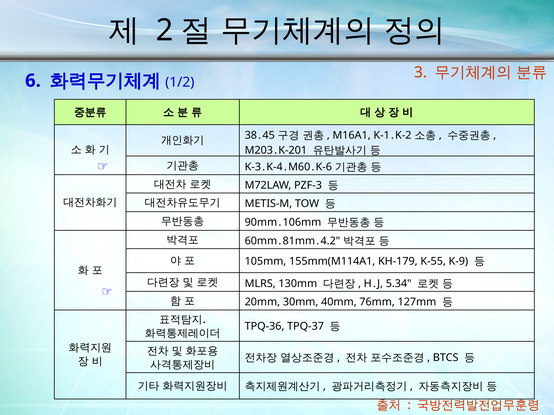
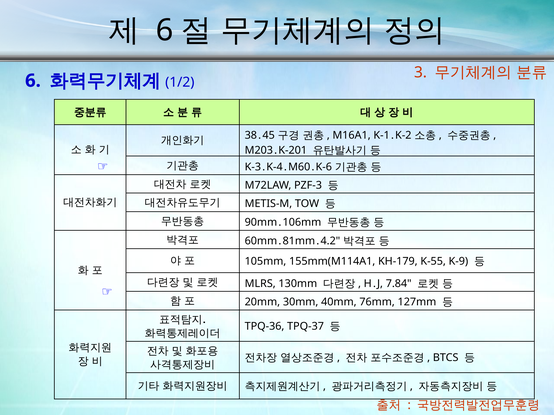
2: 2 -> 6 (165, 30)
5.34: 5.34 -> 7.84 (399, 284)
